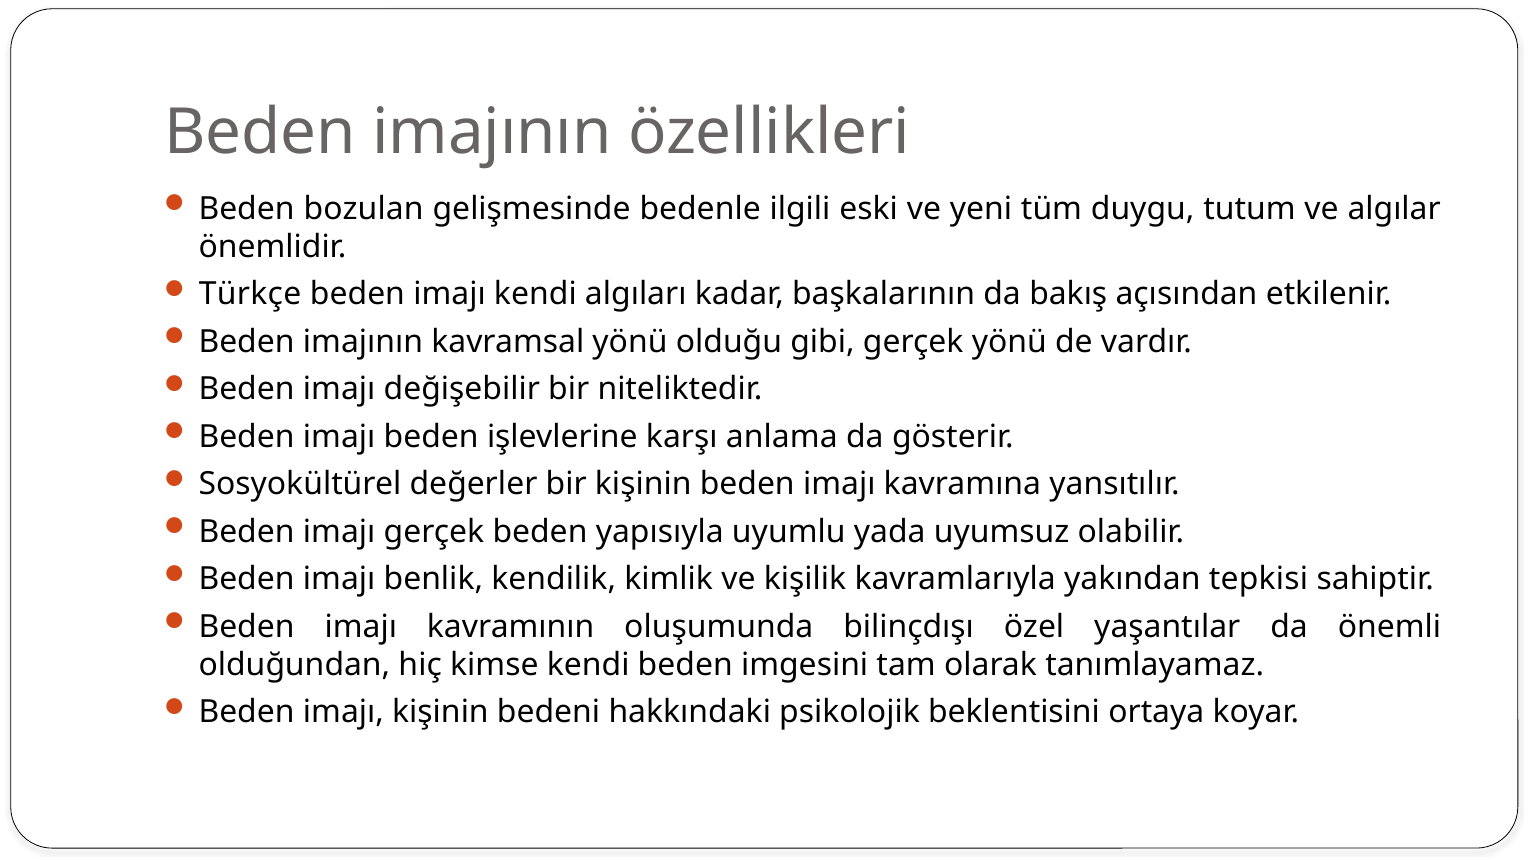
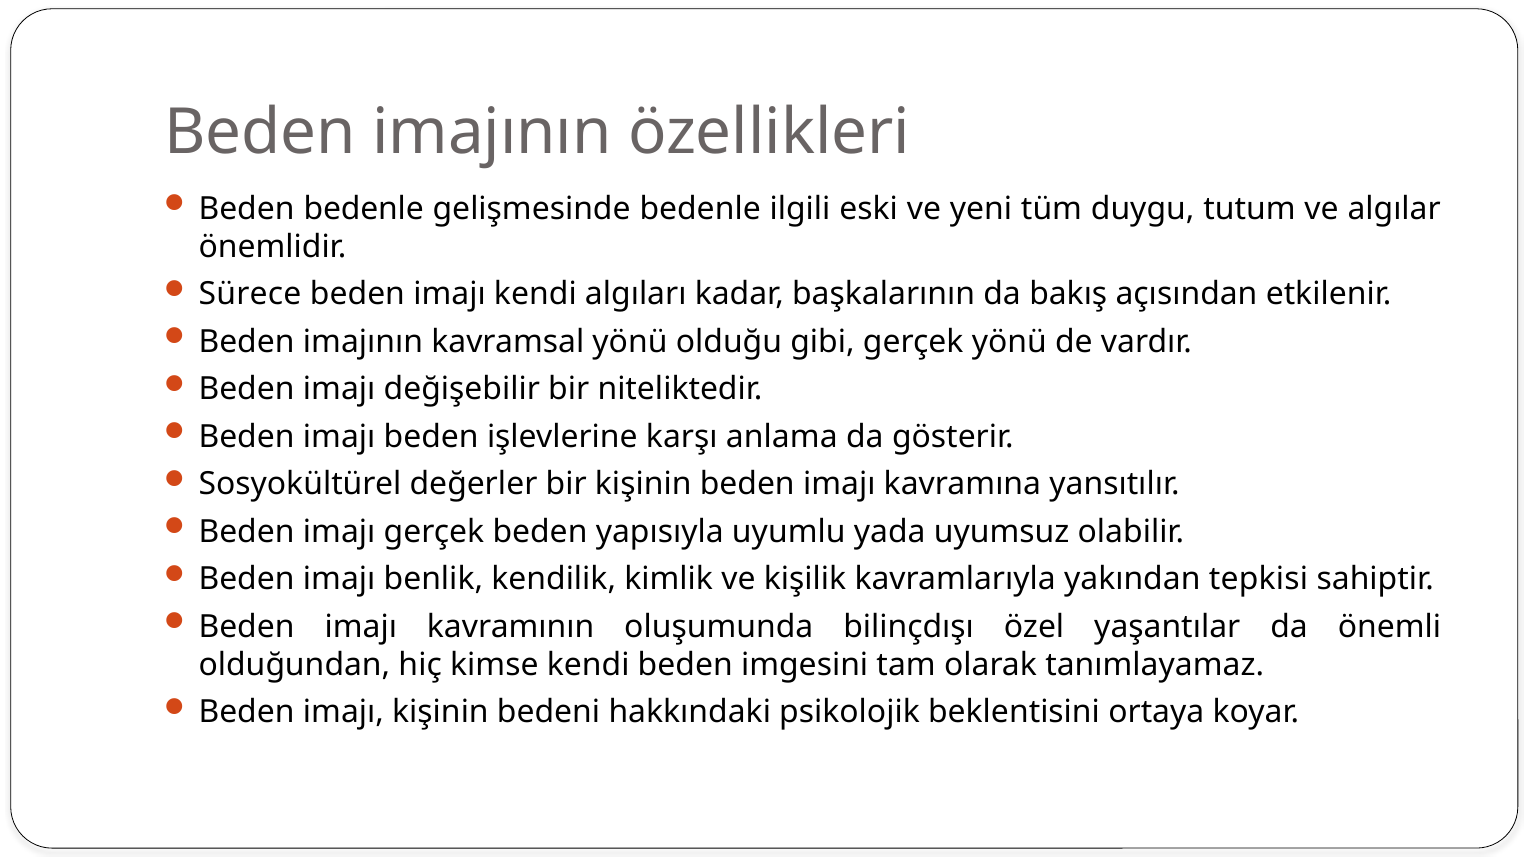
Beden bozulan: bozulan -> bedenle (364, 209)
Türkçe: Türkçe -> Sürece (250, 294)
